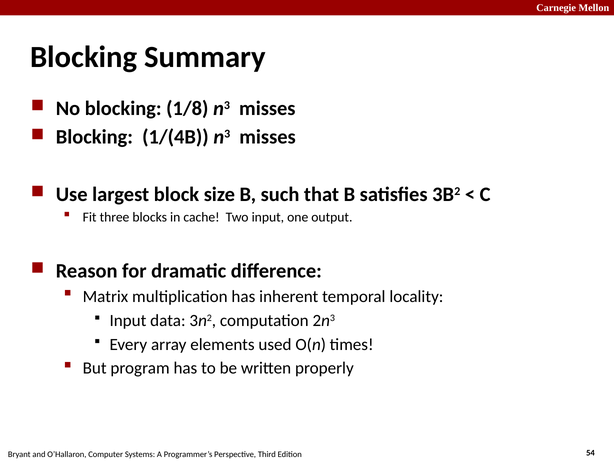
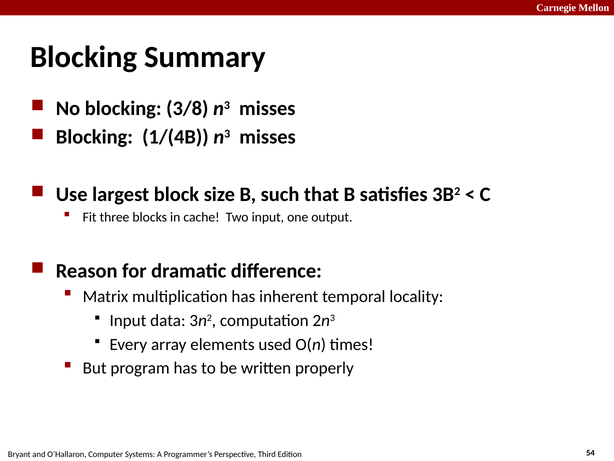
1/8: 1/8 -> 3/8 (187, 108)
